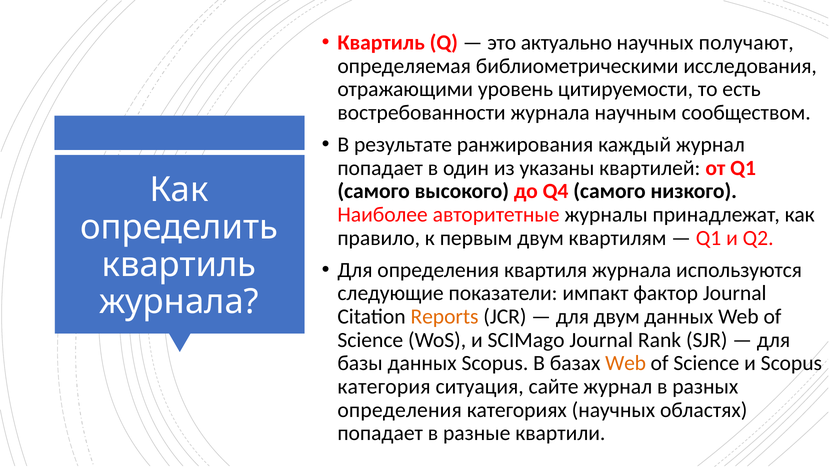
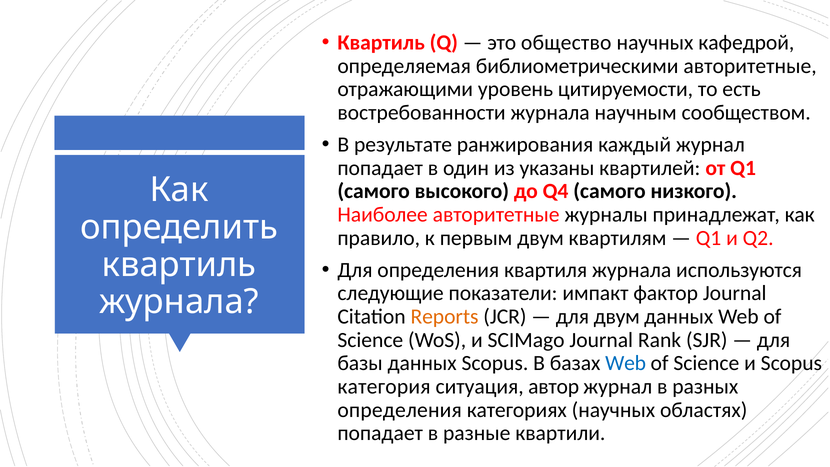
актуально: актуально -> общество (566, 43)
получают: получают -> кафедрой (746, 43)
библиометрическими исследования: исследования -> авторитетные (750, 66)
Web colour: orange -> blue (626, 363)
сайте: сайте -> автор (554, 386)
